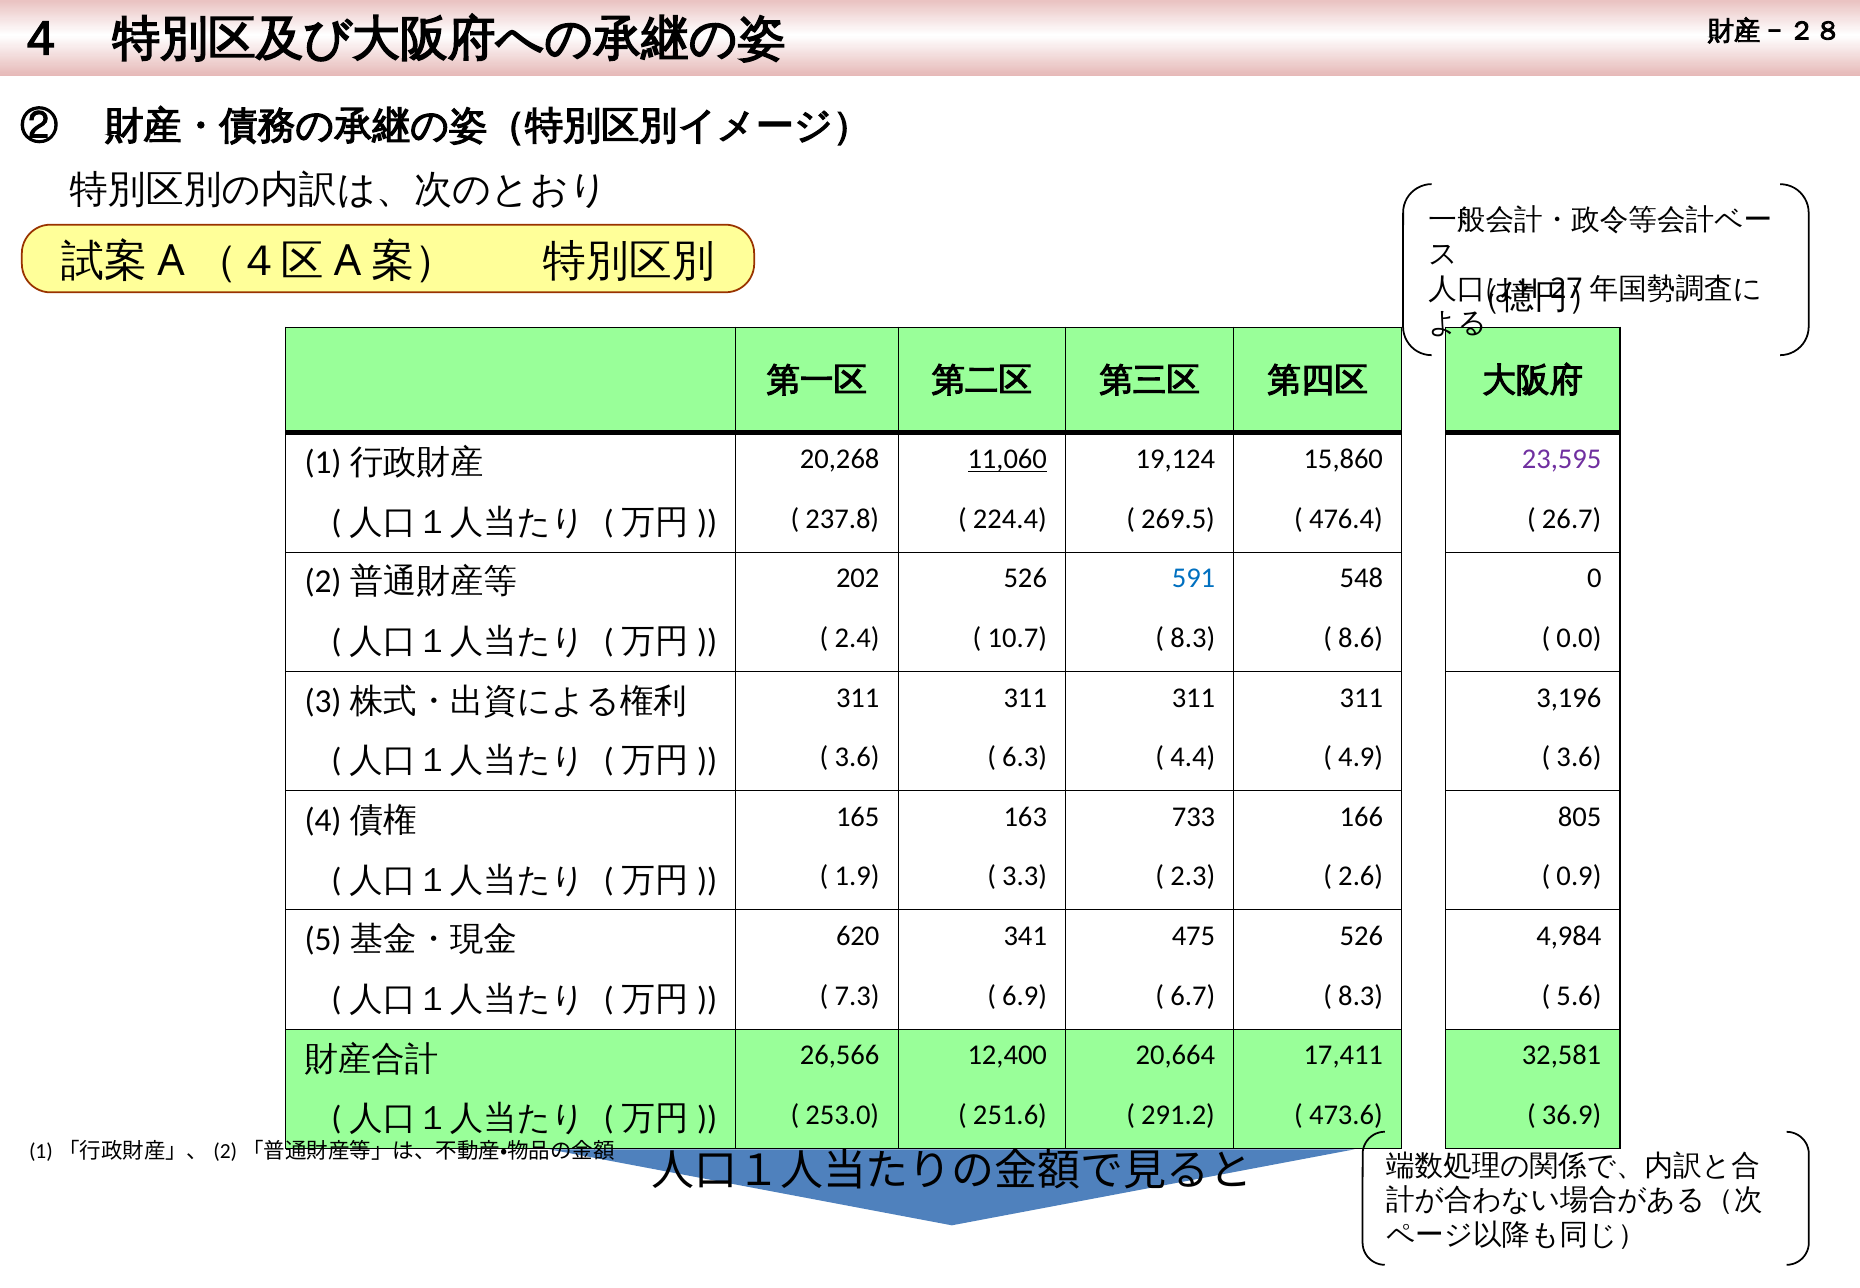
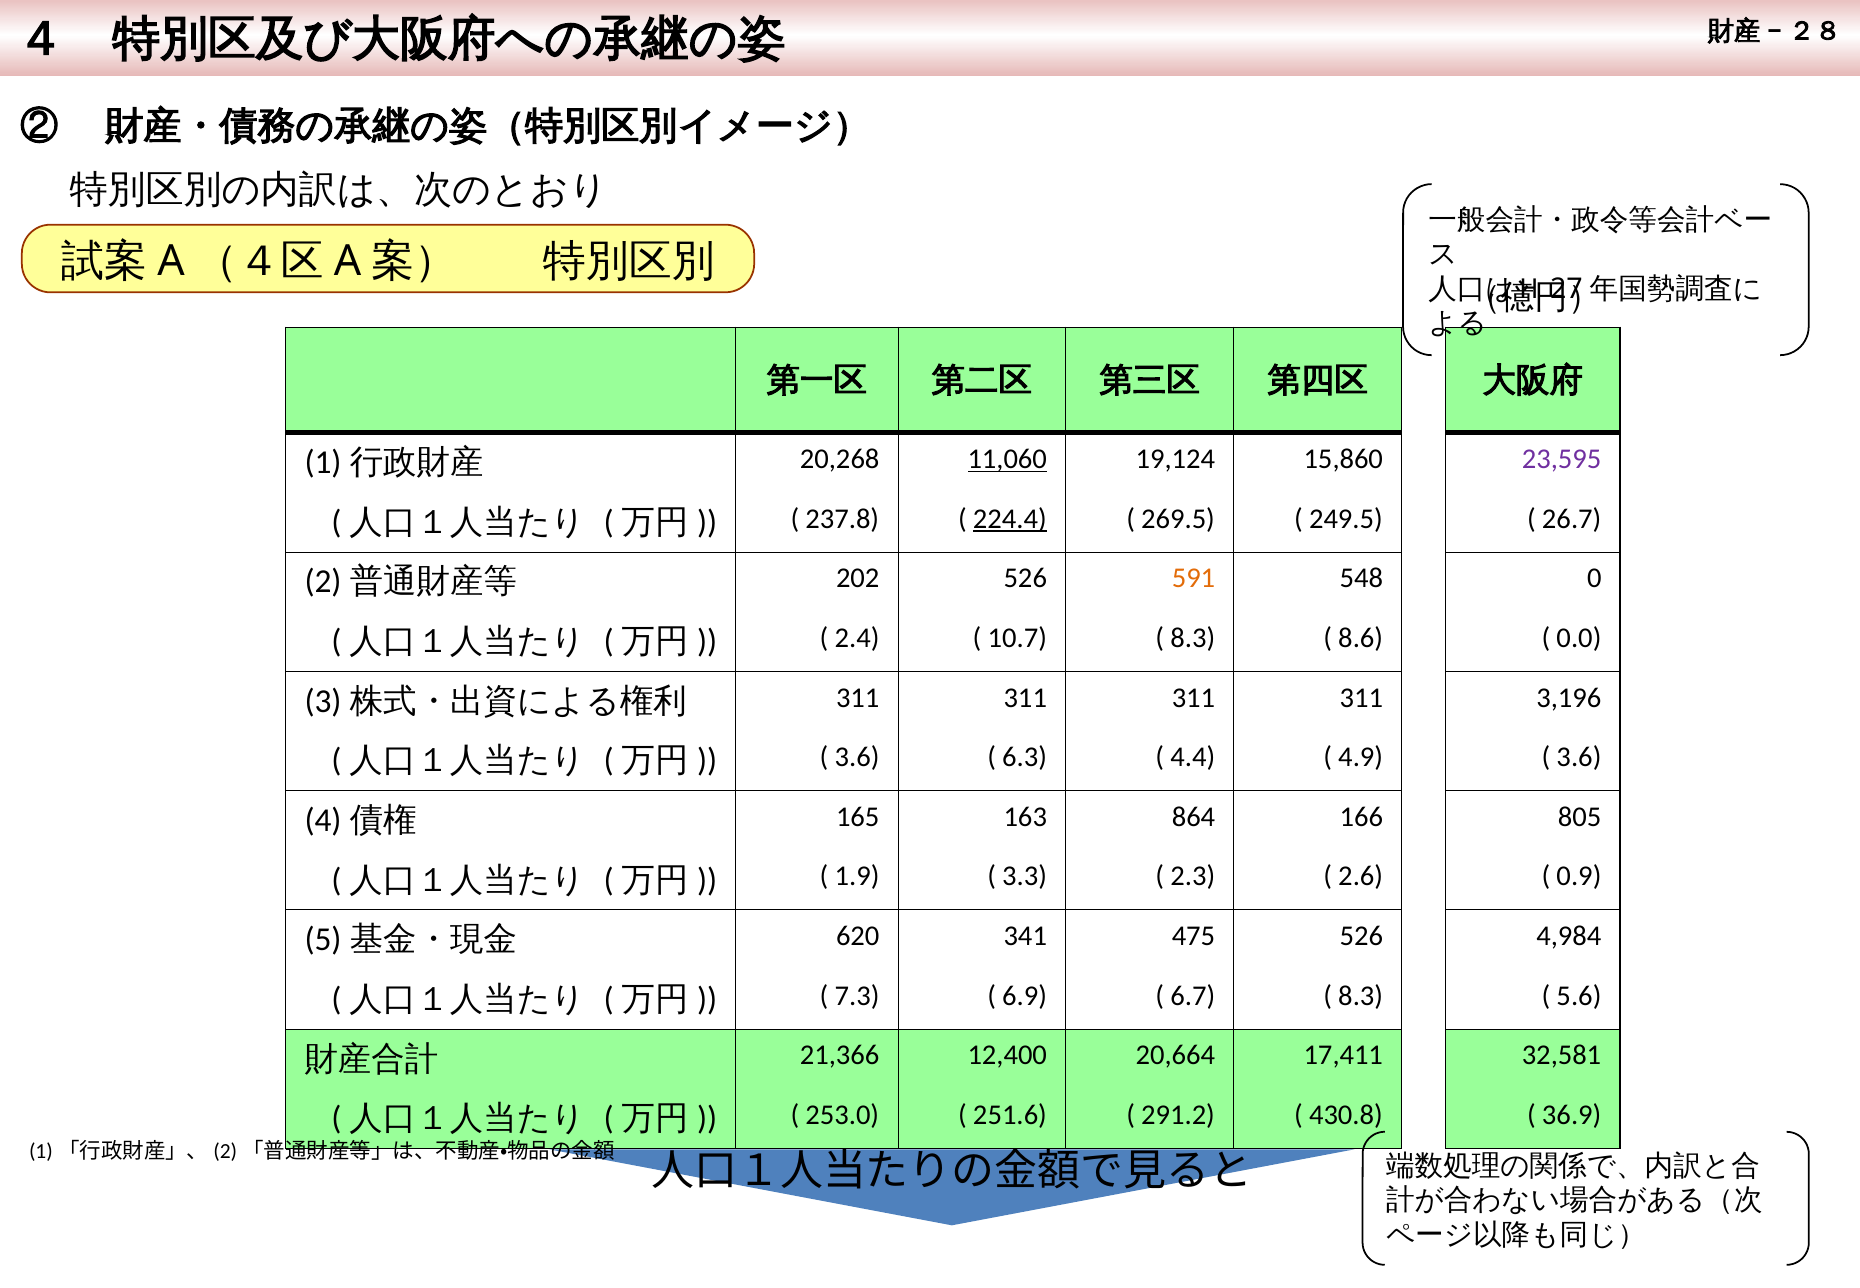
224.4 underline: none -> present (1010, 519)
476.4: 476.4 -> 249.5 (1346, 519)
591 colour: blue -> orange (1194, 578)
733: 733 -> 864 (1194, 817)
26,566: 26,566 -> 21,366 (840, 1055)
473.6: 473.6 -> 430.8 (1346, 1115)
